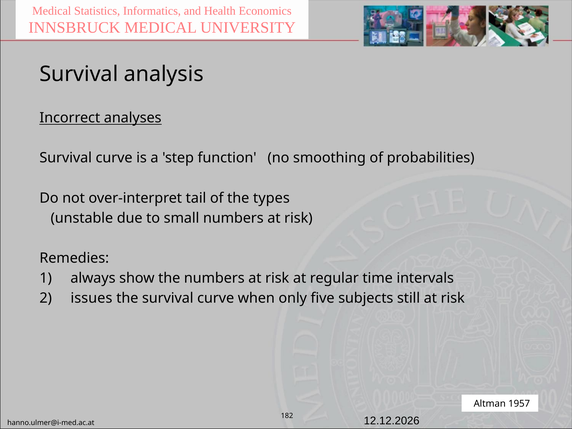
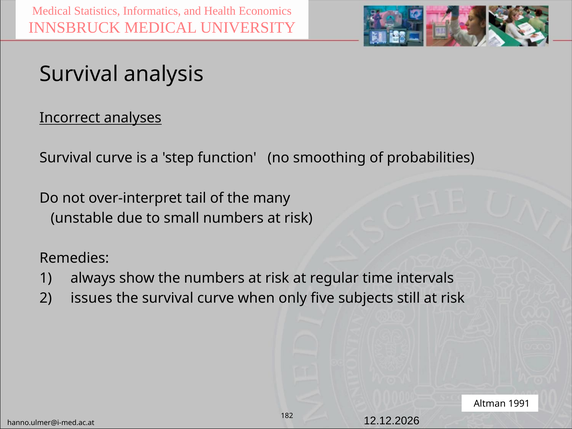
types: types -> many (272, 198)
1957: 1957 -> 1991 (519, 404)
